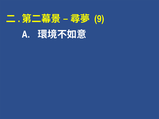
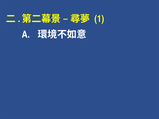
9: 9 -> 1 (99, 19)
